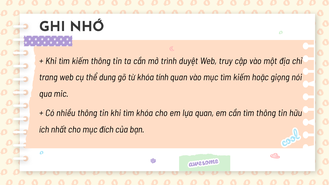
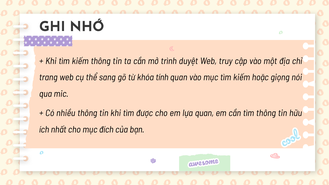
dung: dung -> sang (107, 77)
tìm khóa: khóa -> được (144, 113)
